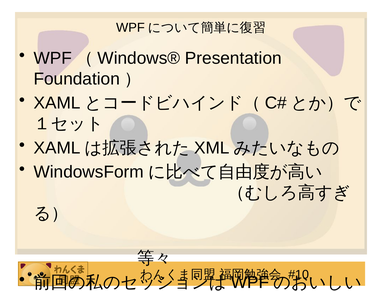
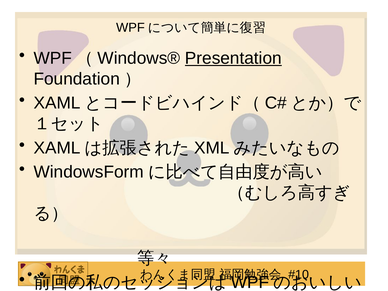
Presentation underline: none -> present (233, 58)
